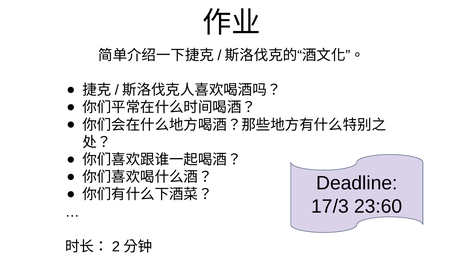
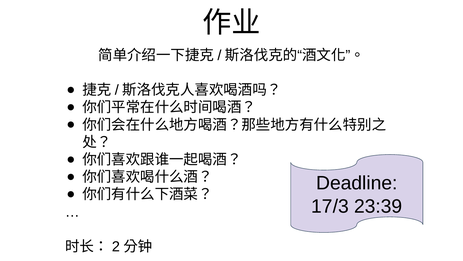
23:60: 23:60 -> 23:39 (378, 206)
